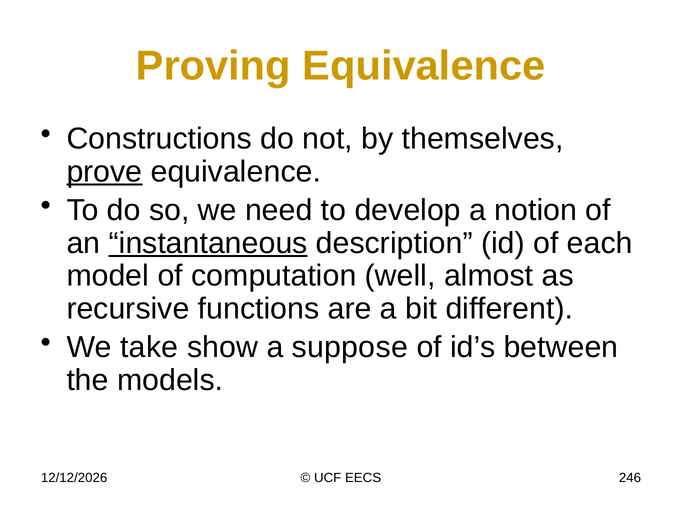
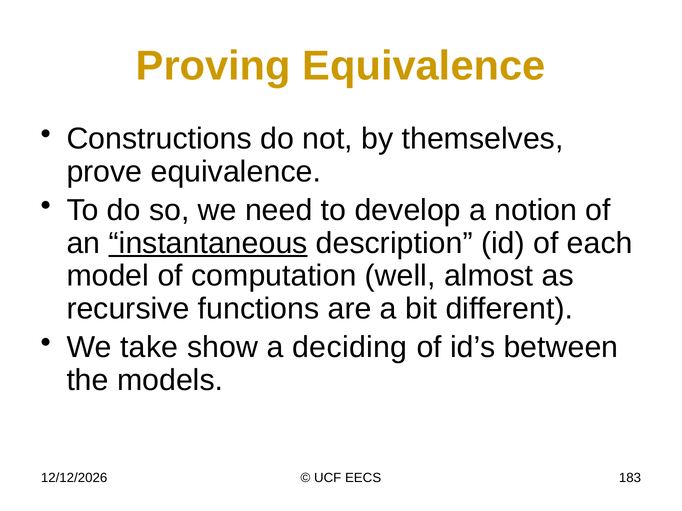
prove underline: present -> none (104, 172)
suppose: suppose -> deciding (350, 348)
246: 246 -> 183 (630, 478)
